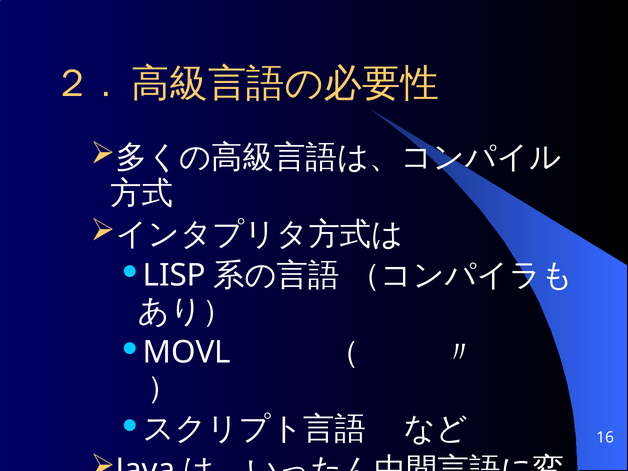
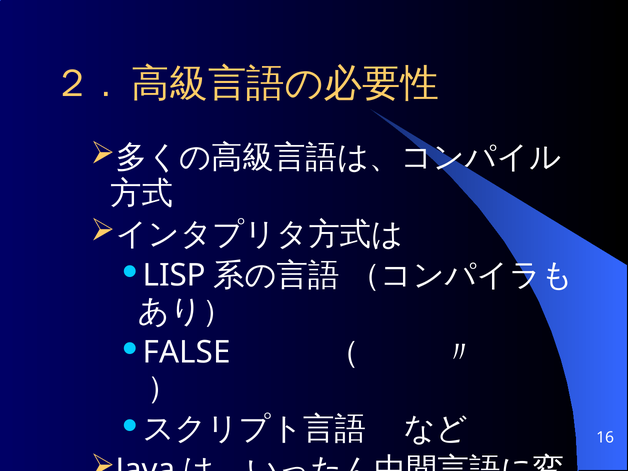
MOVL: MOVL -> FALSE (187, 352)
